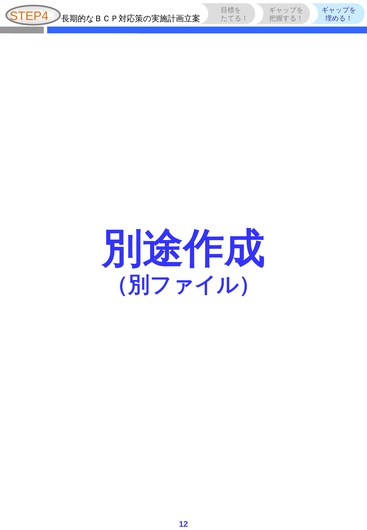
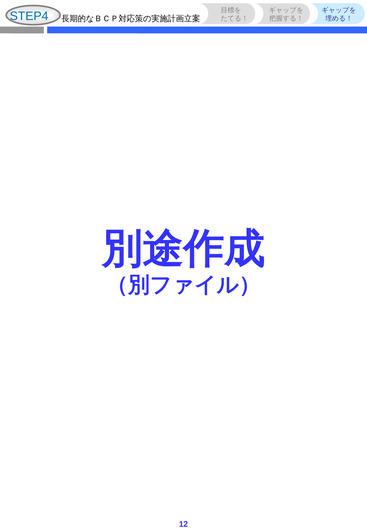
STEP4 colour: orange -> blue (29, 16)
